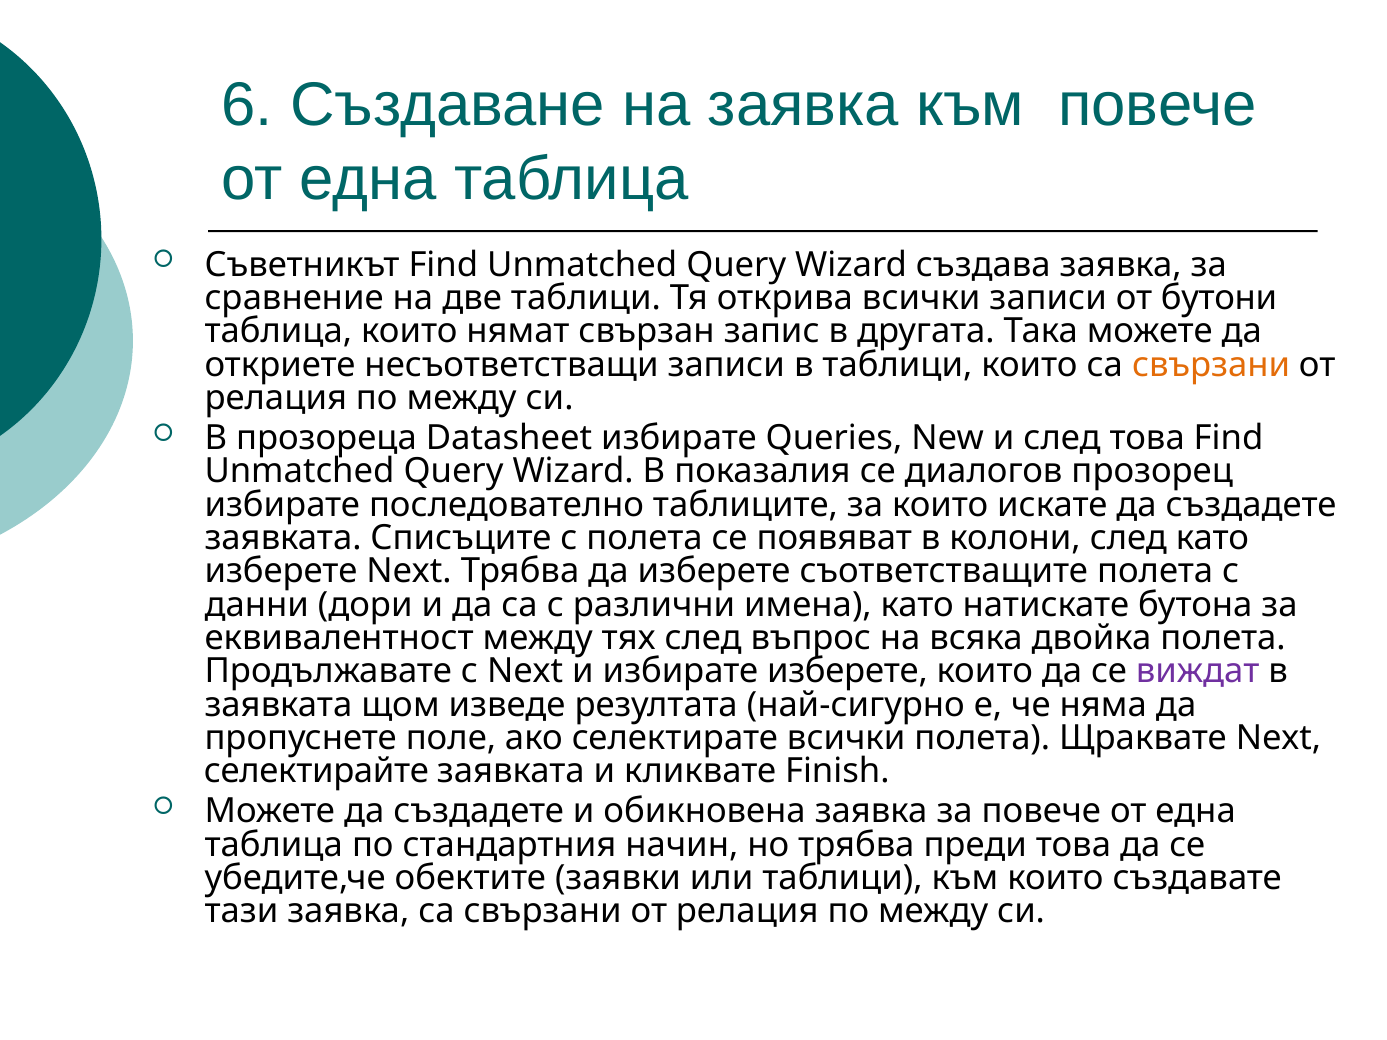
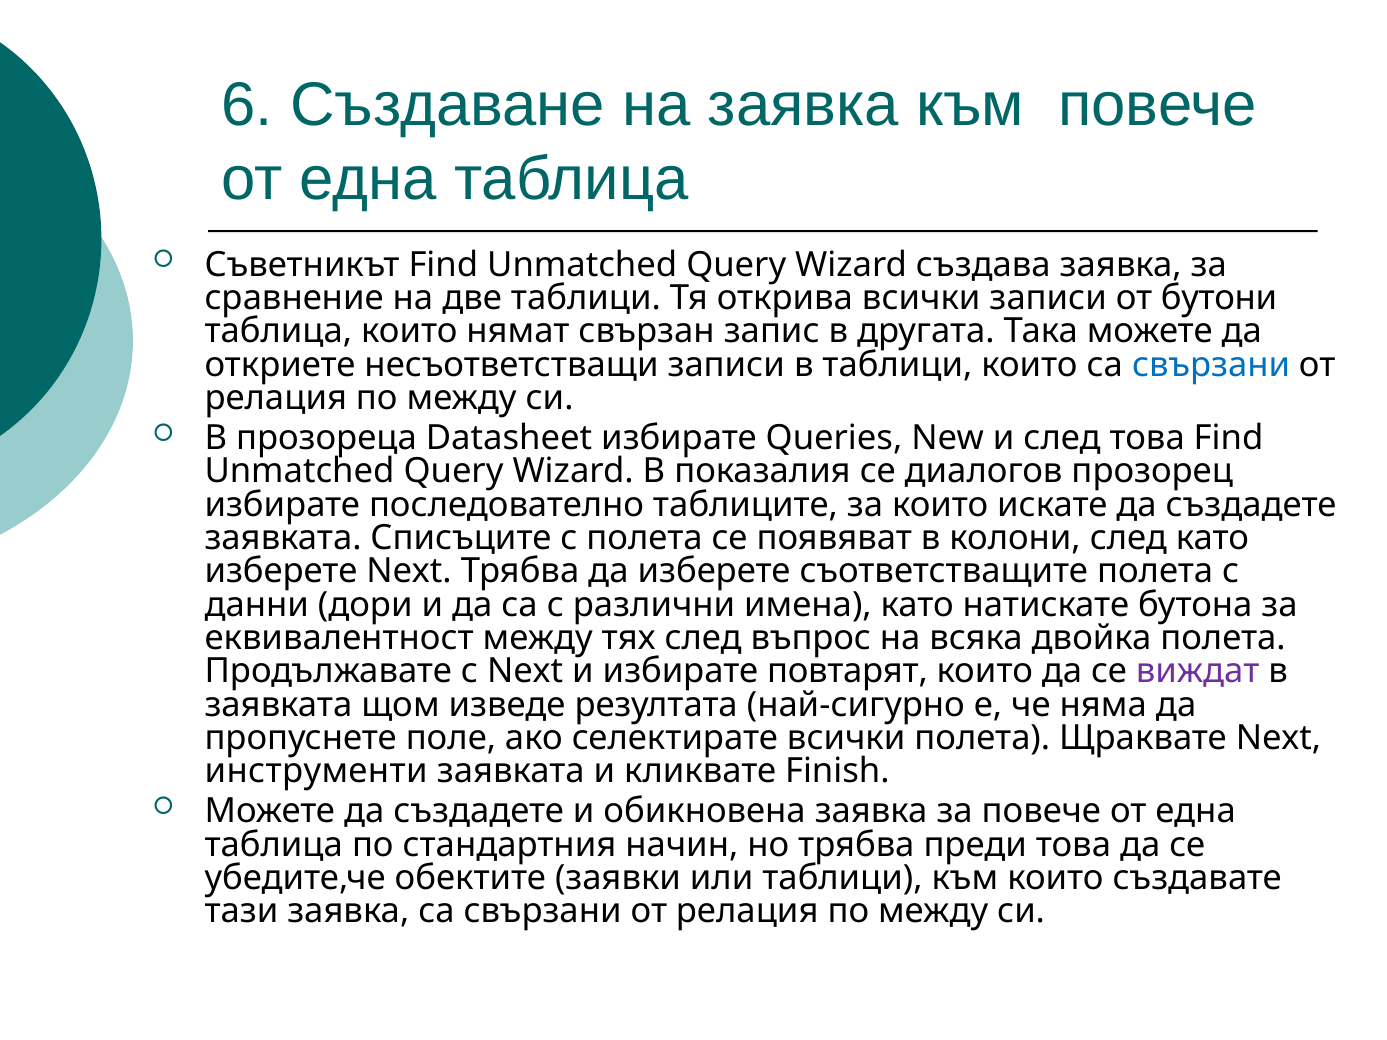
свързани colour: orange -> blue (1211, 365)
избирате изберете: изберете -> повтарят (847, 672)
селектирайте: селектирайте -> инструменти (316, 771)
